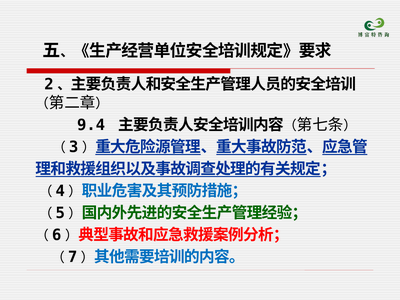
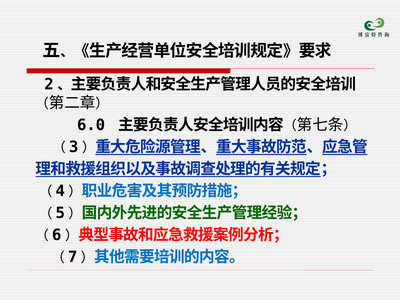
9.4: 9.4 -> 6.0 (91, 125)
